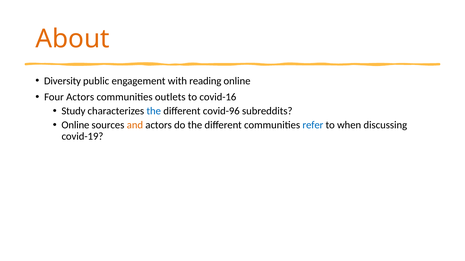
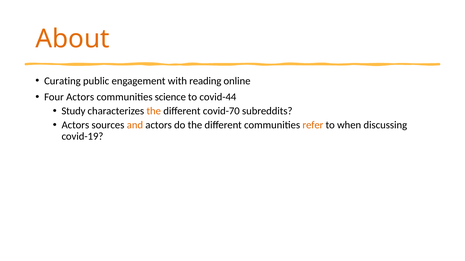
Diversity: Diversity -> Curating (62, 81)
outlets: outlets -> science (170, 97)
covid-16: covid-16 -> covid-44 (218, 97)
the colour: blue -> orange (154, 111)
covid-96: covid-96 -> covid-70 (221, 111)
Online: Online -> Actors (75, 125)
refer colour: blue -> orange (313, 125)
